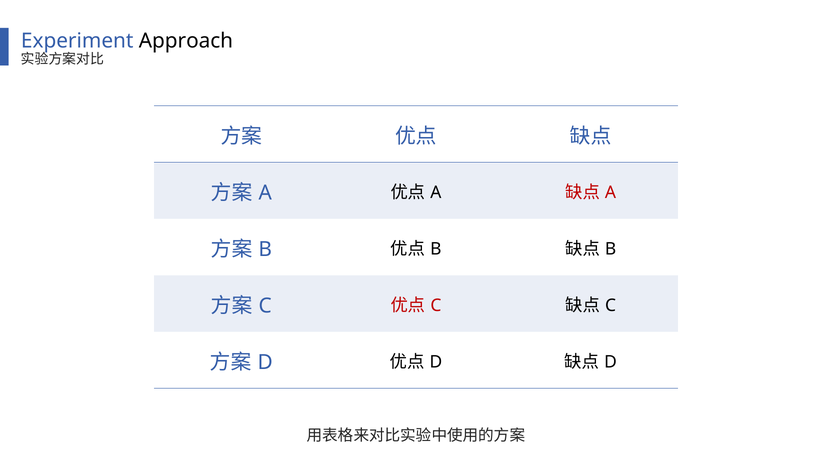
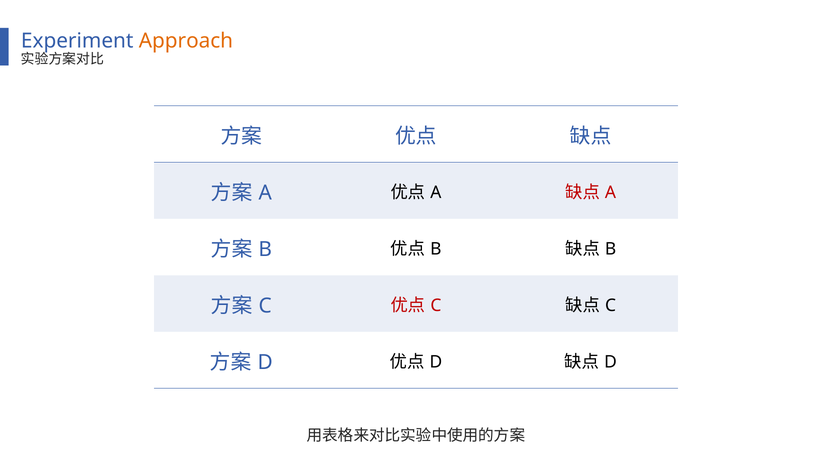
Approach colour: black -> orange (186, 41)
